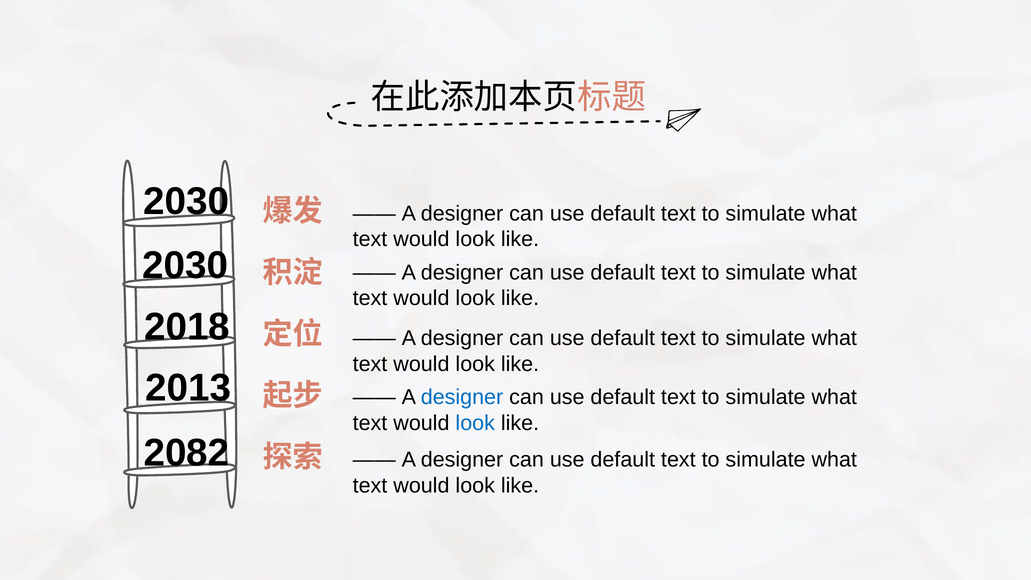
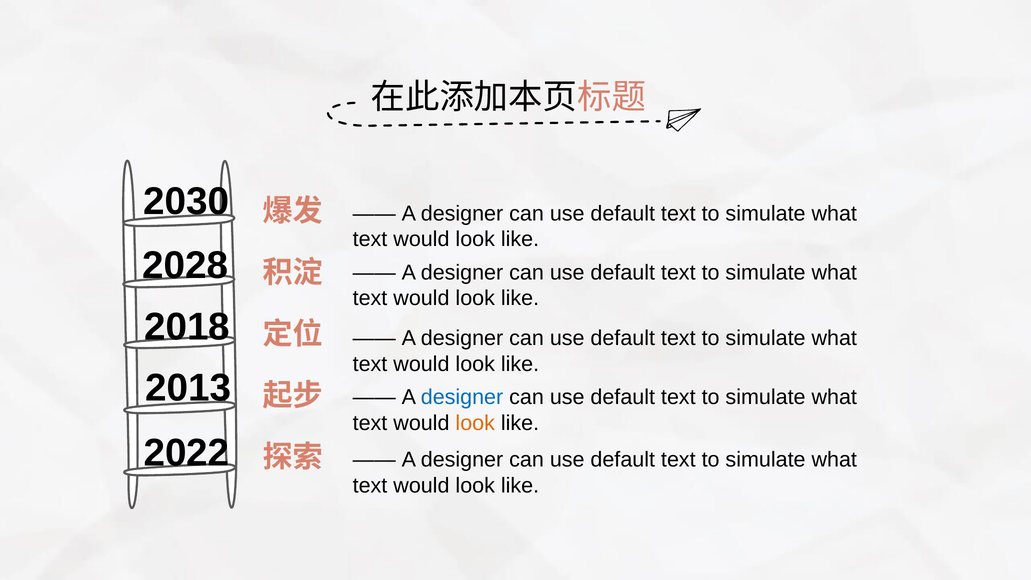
2030: 2030 -> 2028 (185, 266)
look colour: blue -> orange (475, 423)
2082: 2082 -> 2022 (187, 453)
